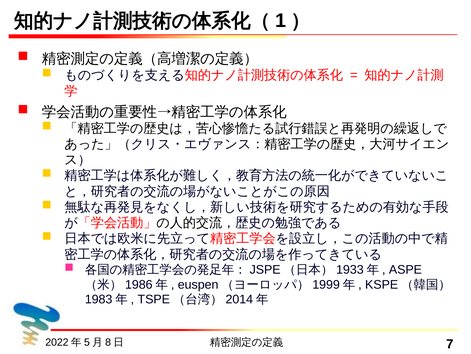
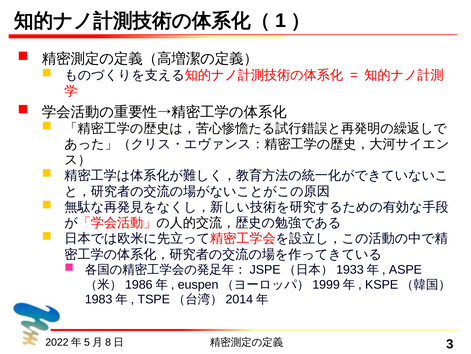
7: 7 -> 3 (450, 344)
